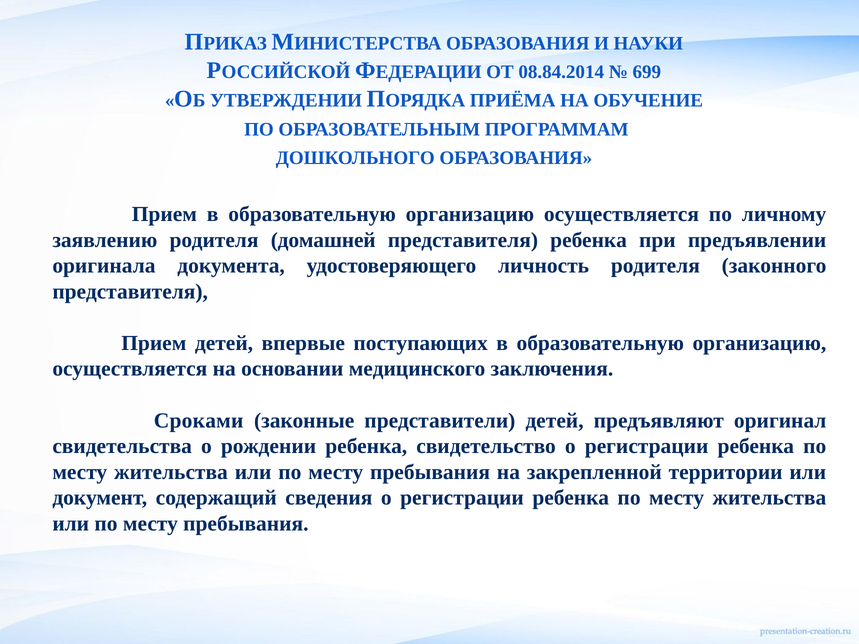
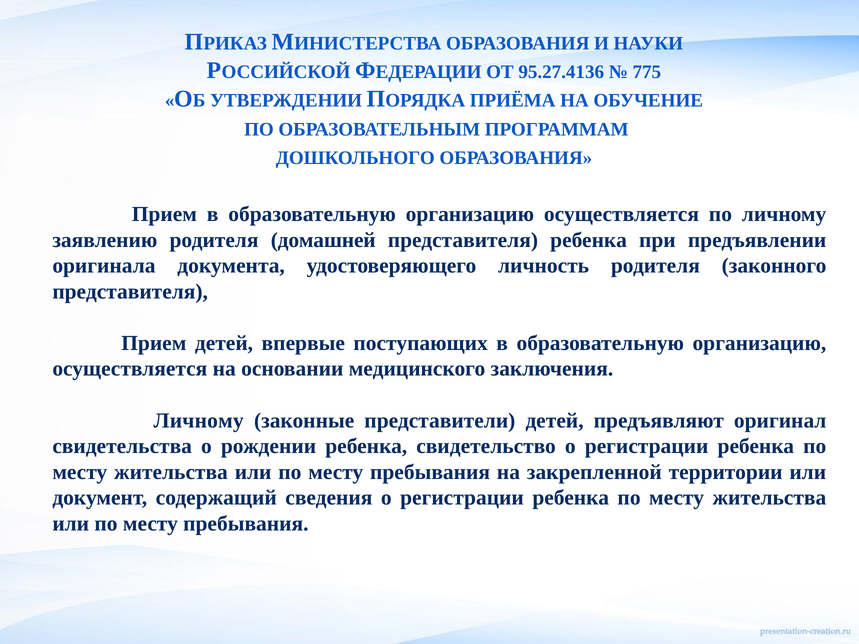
08.84.2014: 08.84.2014 -> 95.27.4136 (561, 72)
699: 699 -> 775 (647, 72)
Сроками: Сроками -> Личному (199, 421)
